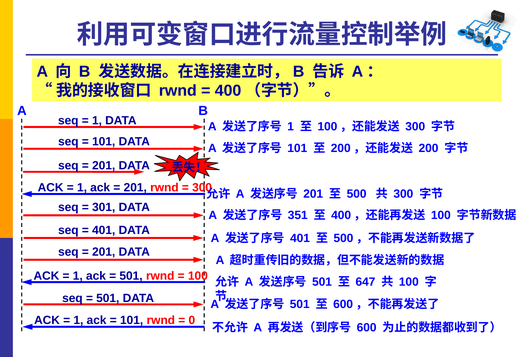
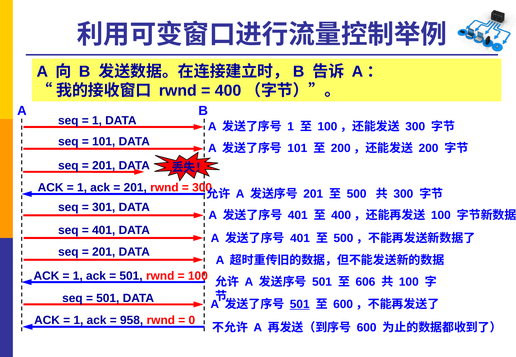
351: 351 -> 401 (298, 215)
647: 647 -> 606 (365, 282)
501 underline: none -> present (300, 305)
101: 101 -> 958 (132, 320)
